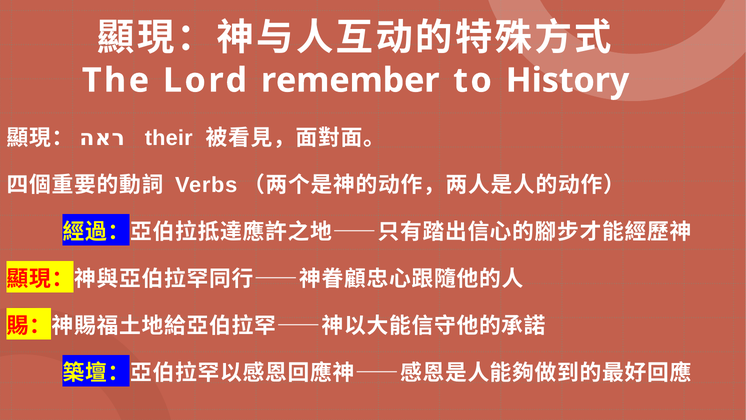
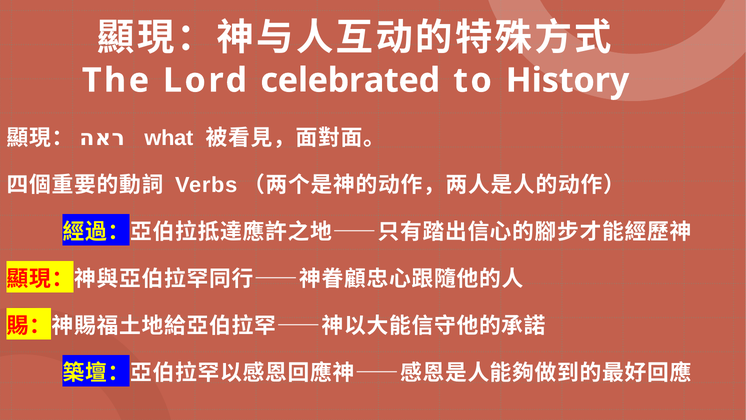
remember: remember -> celebrated (350, 80)
their: their -> what (169, 138)
